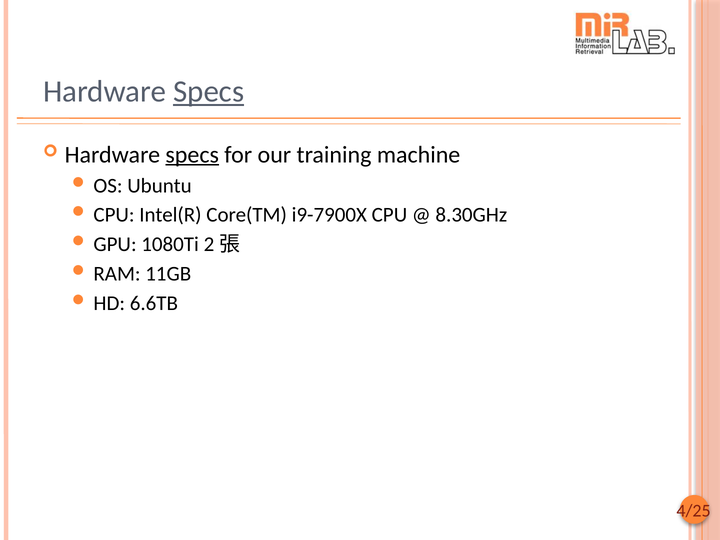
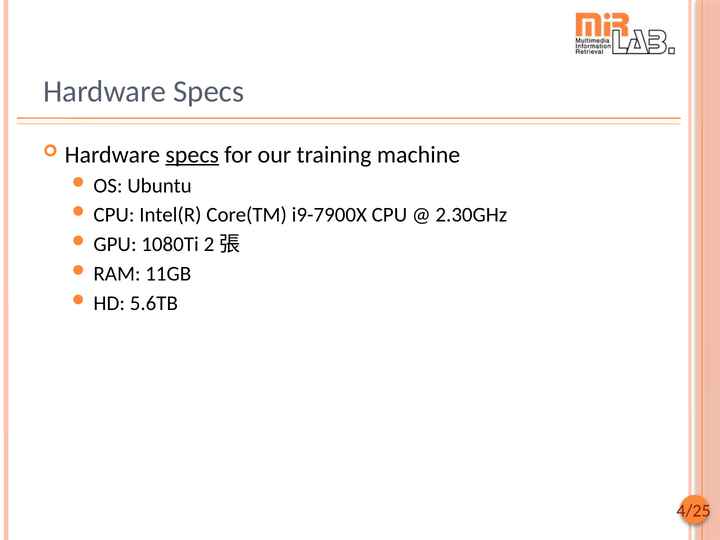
Specs underline: present -> none (209, 92)
8.30GHz: 8.30GHz -> 2.30GHz (471, 215)
6.6TB: 6.6TB -> 5.6TB (154, 303)
